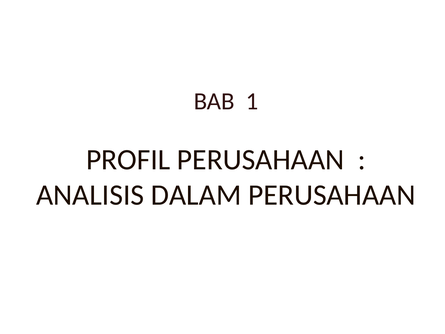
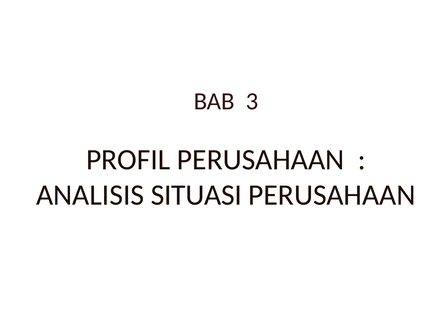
1: 1 -> 3 (252, 101)
DALAM: DALAM -> SITUASI (196, 195)
